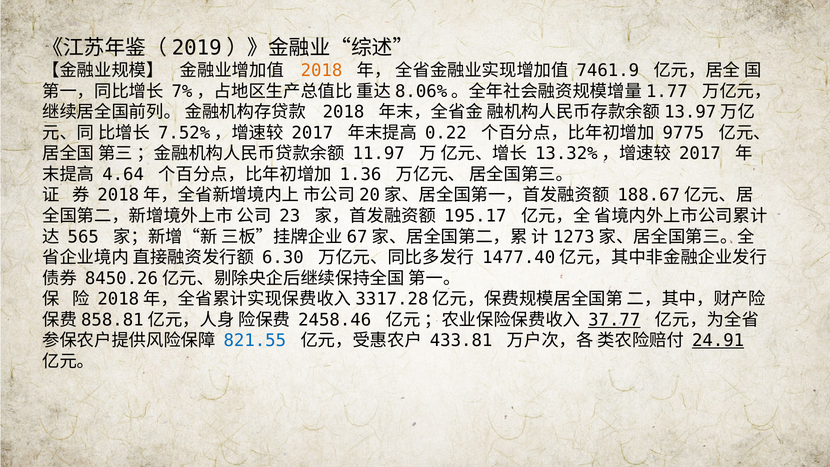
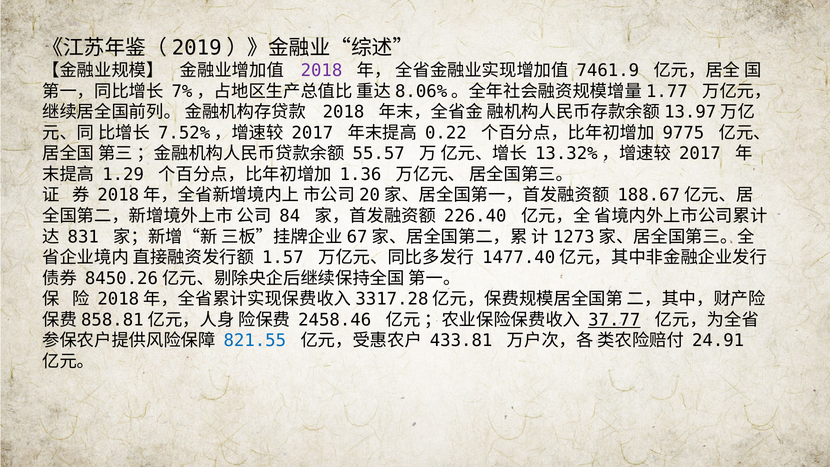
2018 colour: orange -> purple (321, 71)
11.97: 11.97 -> 55.57 (379, 154)
4.64: 4.64 -> 1.29 (123, 174)
23: 23 -> 84 (290, 216)
195.17: 195.17 -> 226.40 (475, 216)
565: 565 -> 831 (83, 237)
6.30: 6.30 -> 1.57 (283, 258)
24.91 underline: present -> none (718, 341)
